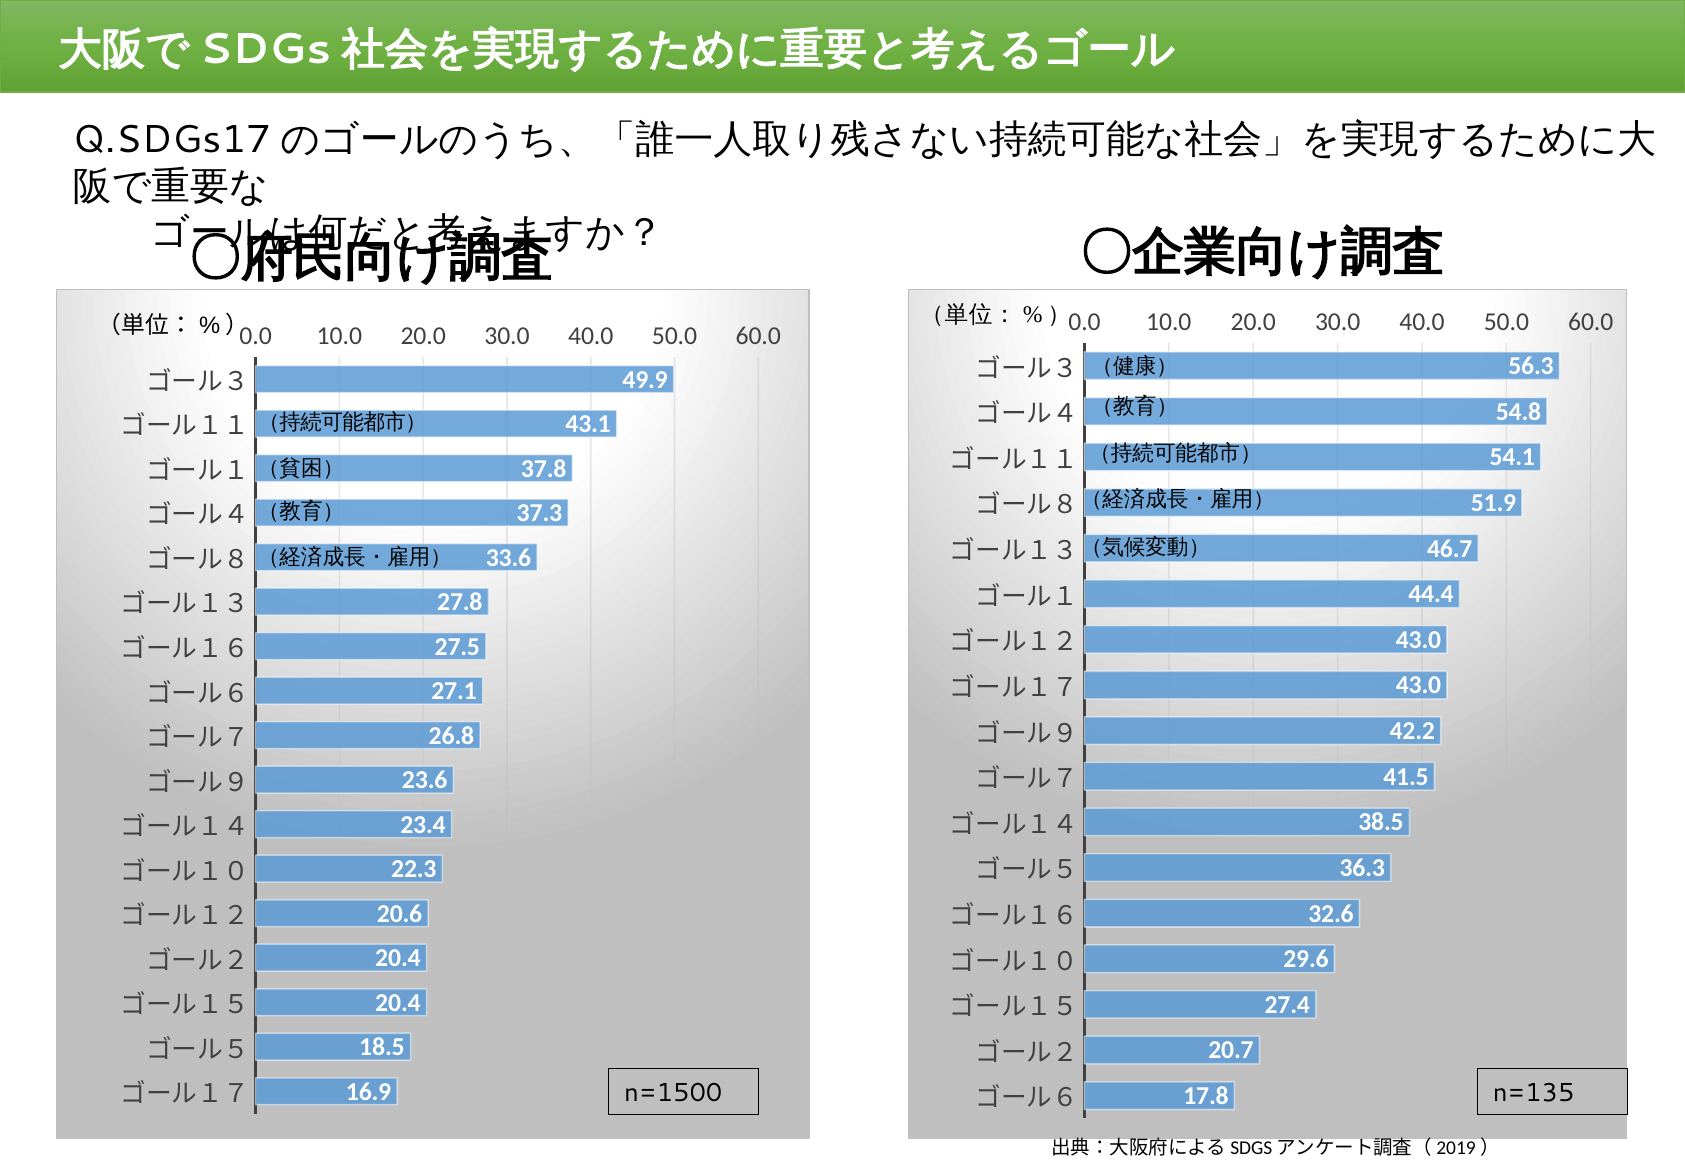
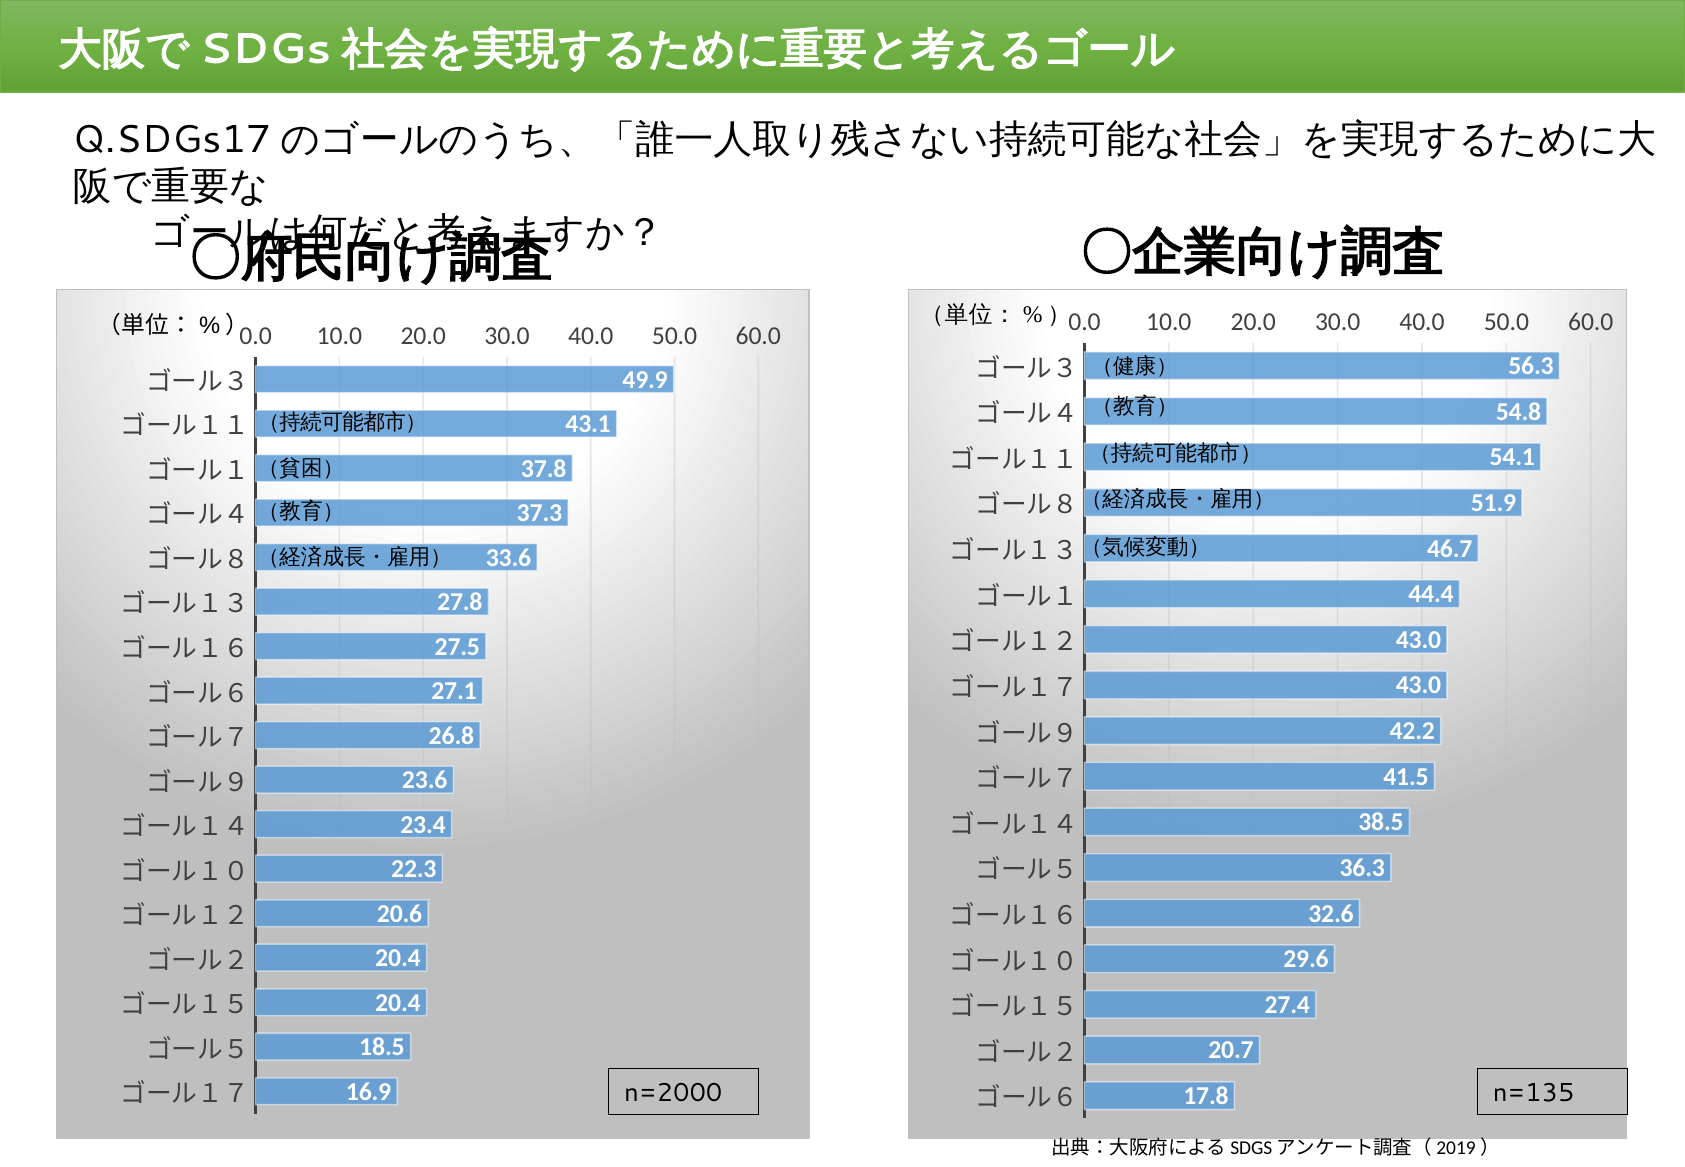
n=1500: n=1500 -> n=2000 (673, 1093)
